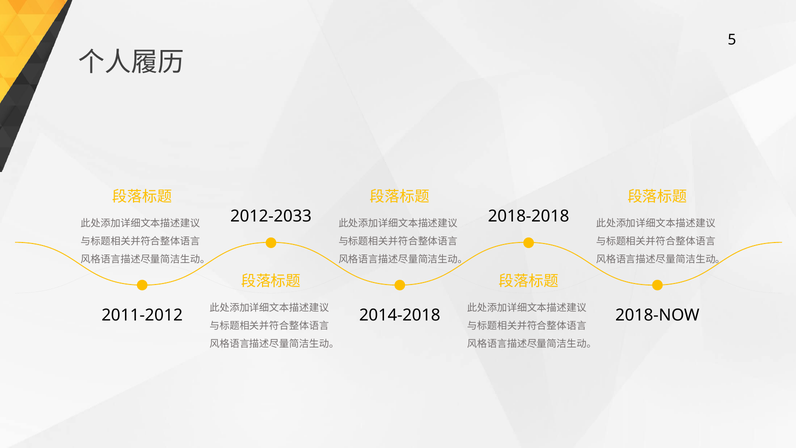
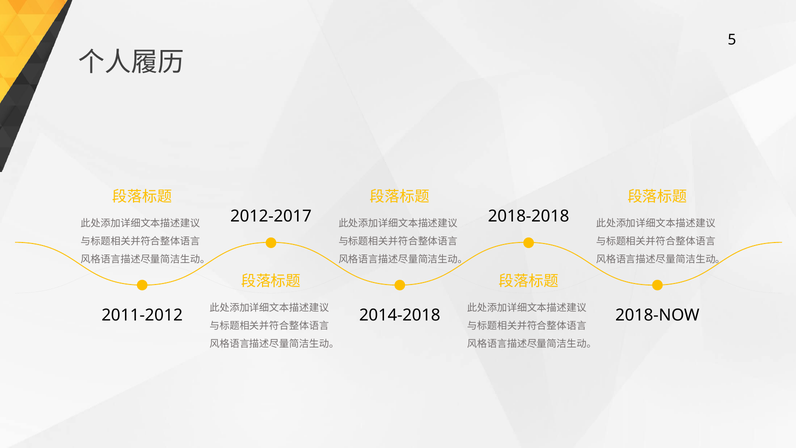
2012-2033: 2012-2033 -> 2012-2017 (271, 216)
